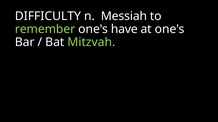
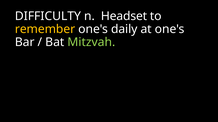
Messiah: Messiah -> Headset (124, 16)
remember colour: light green -> yellow (45, 29)
have: have -> daily (124, 29)
